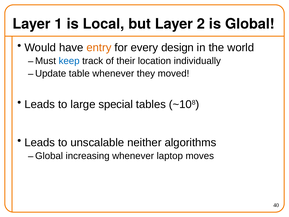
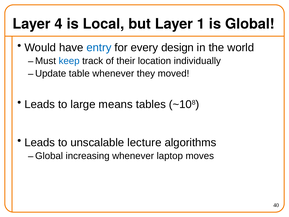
1: 1 -> 4 (59, 24)
2: 2 -> 1 (201, 24)
entry colour: orange -> blue (99, 48)
special: special -> means (116, 104)
neither: neither -> lecture (144, 142)
